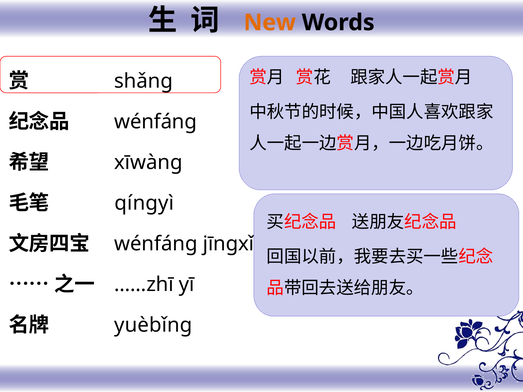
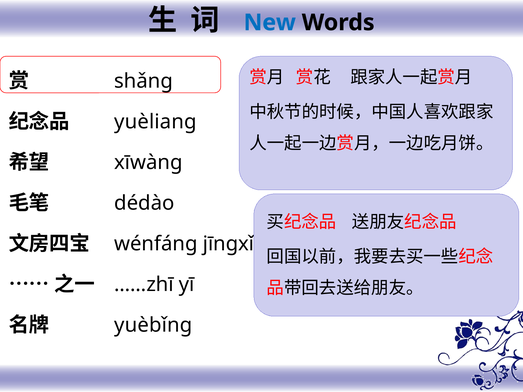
New colour: orange -> blue (270, 23)
wénfáng: wénfáng -> yuèliang (155, 122)
qíngyì: qíngyì -> dédào (144, 203)
